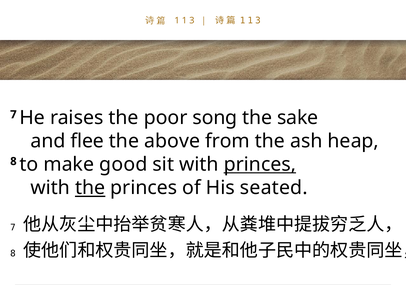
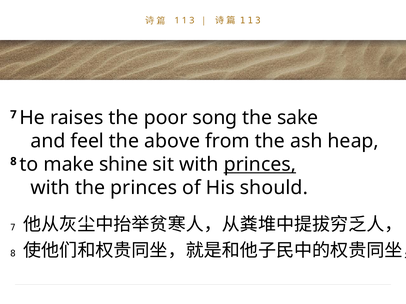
flee: flee -> feel (87, 141)
good: good -> shine (123, 165)
the underline: present -> none (90, 188)
seated: seated -> should (274, 188)
